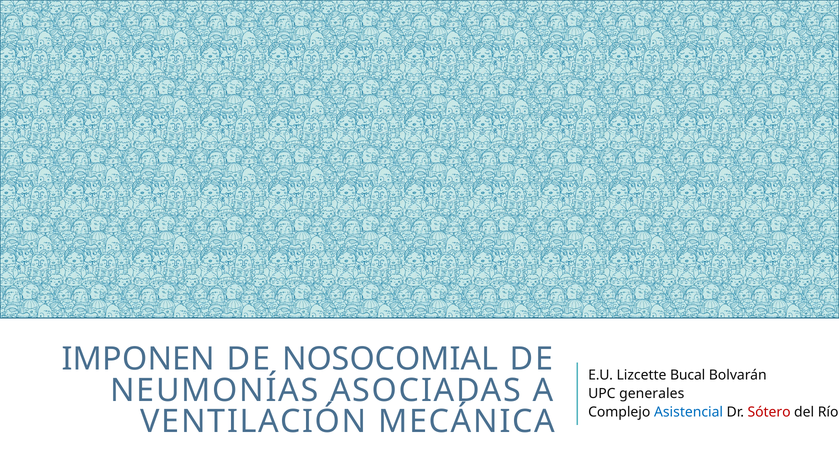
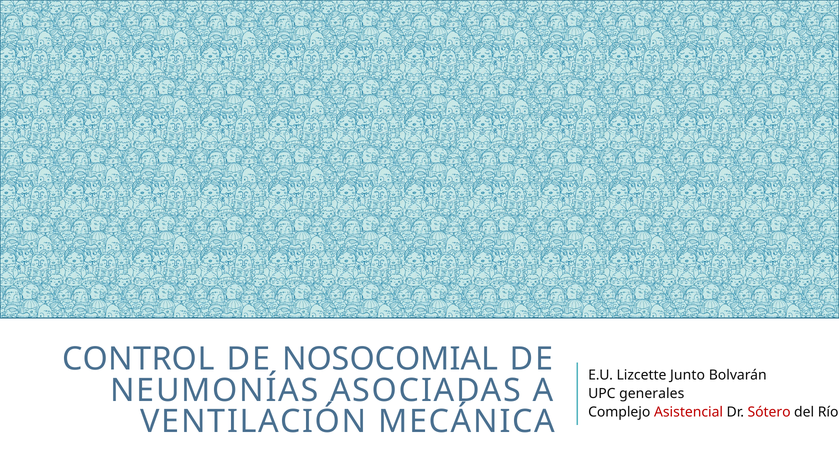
IMPONEN: IMPONEN -> CONTROL (138, 359)
Bucal: Bucal -> Junto (688, 375)
Asistencial colour: blue -> red (689, 412)
